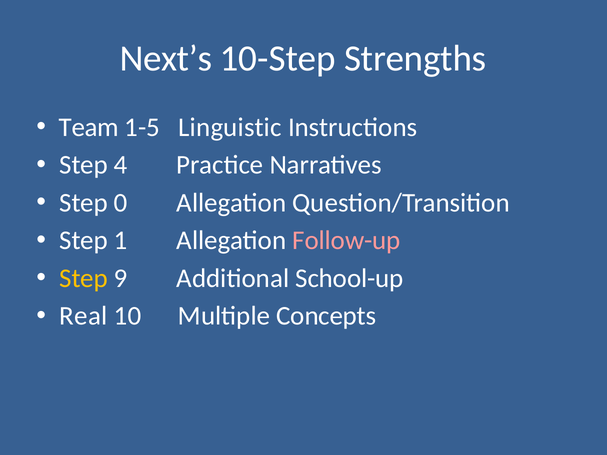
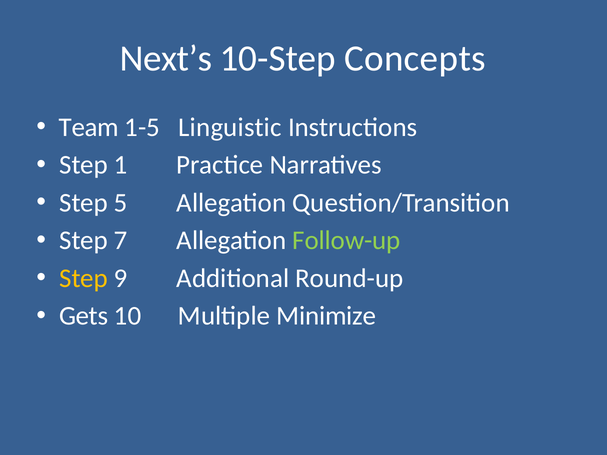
Strengths: Strengths -> Concepts (415, 59)
4: 4 -> 1 (121, 165)
0: 0 -> 5 (121, 203)
1: 1 -> 7 (121, 241)
Follow-up colour: pink -> light green (346, 241)
School-up: School-up -> Round-up (349, 278)
Real: Real -> Gets (84, 316)
Concepts: Concepts -> Minimize (326, 316)
